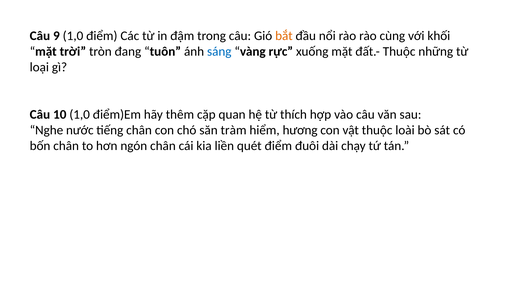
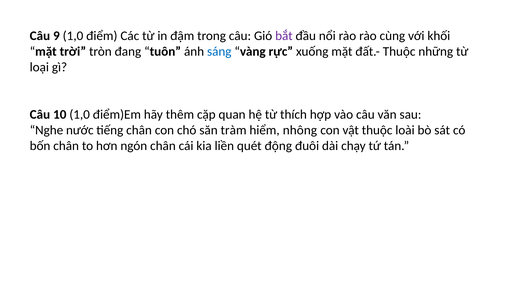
bắt colour: orange -> purple (284, 36)
hương: hương -> nhông (300, 130)
quét điểm: điểm -> động (278, 146)
